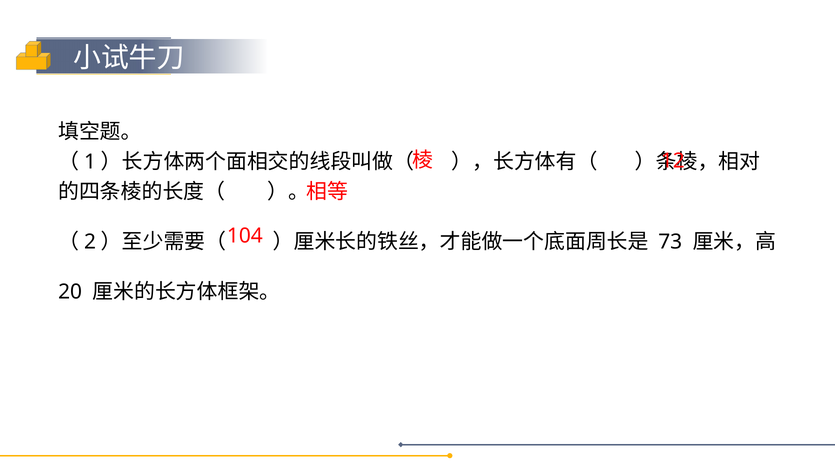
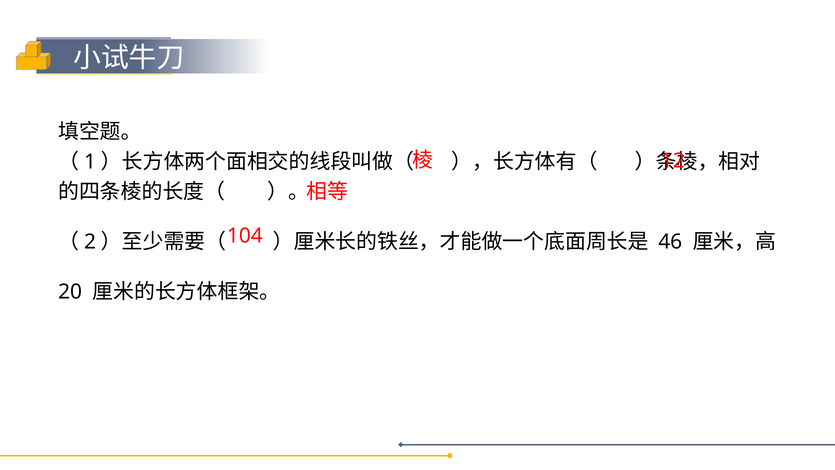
73: 73 -> 46 (670, 242)
